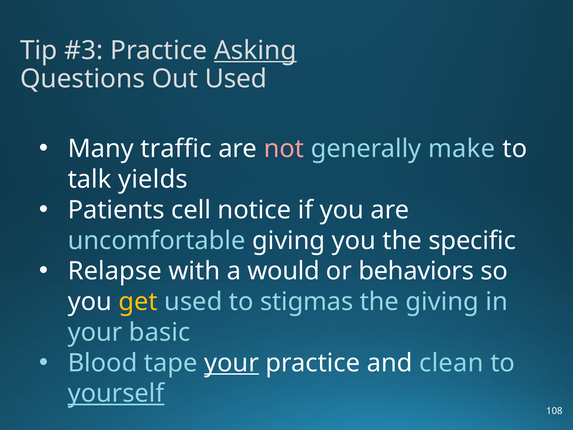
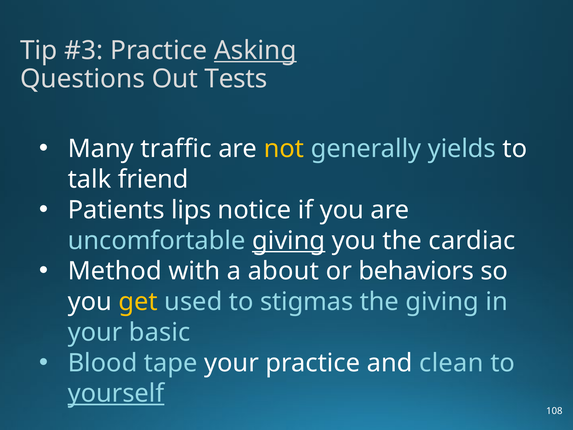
Out Used: Used -> Tests (236, 79)
not colour: pink -> yellow (284, 149)
make: make -> yields (462, 149)
yields: yields -> friend (153, 179)
cell: cell -> lips (191, 210)
giving underline: none -> present (289, 241)
specific: specific -> cardiac (472, 241)
Relapse: Relapse -> Method (115, 271)
would: would -> about (283, 271)
your underline: present -> none (232, 363)
